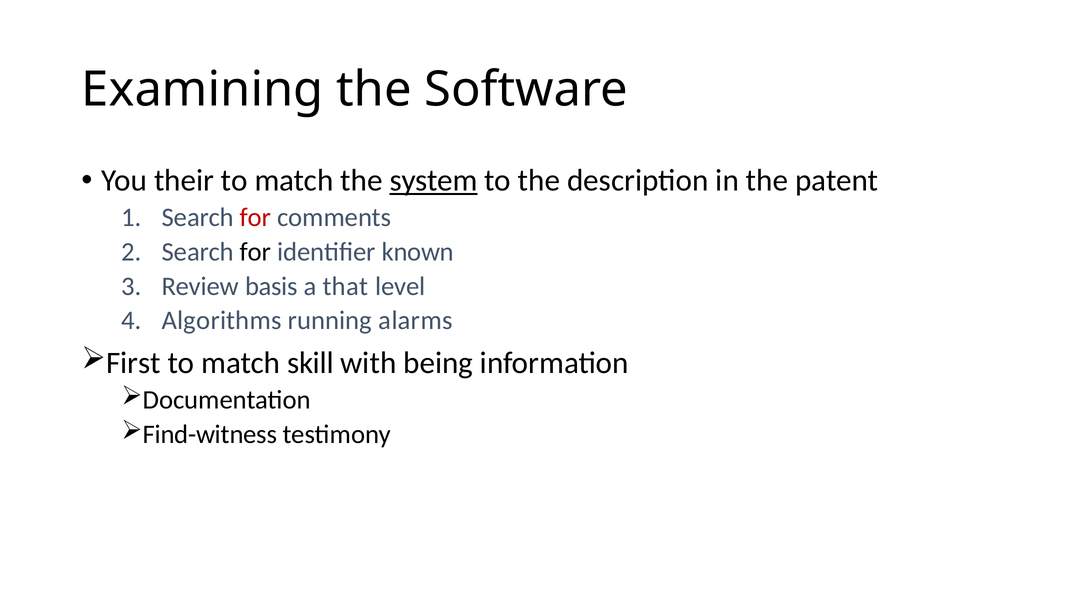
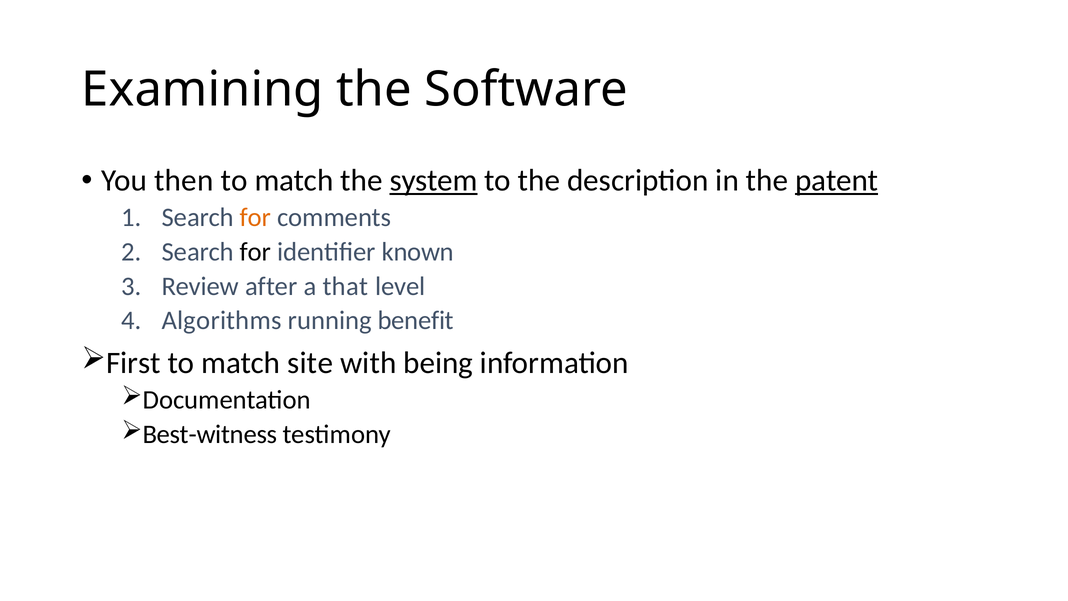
their: their -> then (184, 181)
patent underline: none -> present (837, 181)
for colour: red -> orange (256, 217)
basis: basis -> after (271, 286)
alarms: alarms -> benefit (416, 321)
skill: skill -> site (310, 363)
Find-witness: Find-witness -> Best-witness (210, 434)
